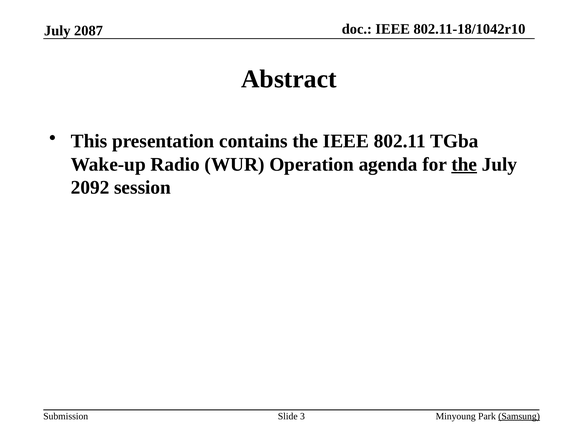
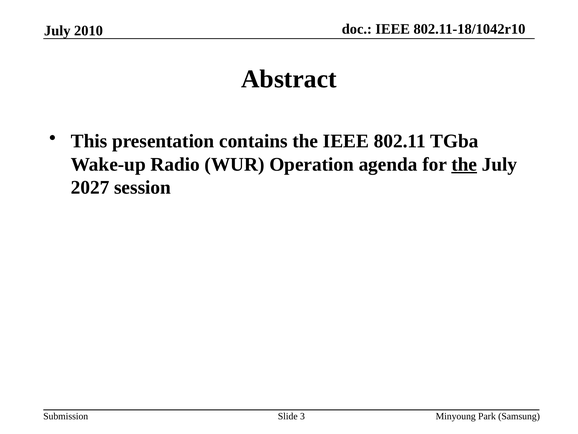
2087: 2087 -> 2010 (89, 31)
2092: 2092 -> 2027 (90, 187)
Samsung underline: present -> none (519, 416)
